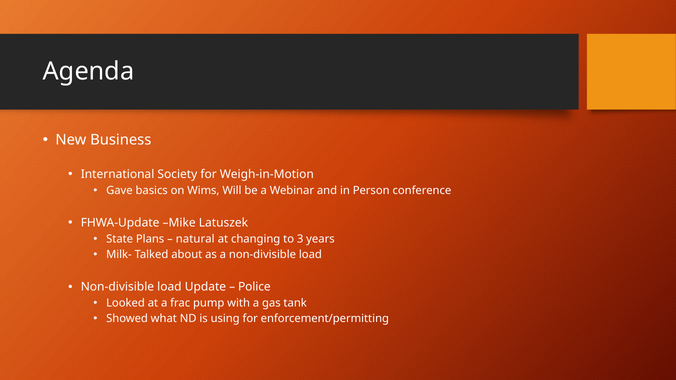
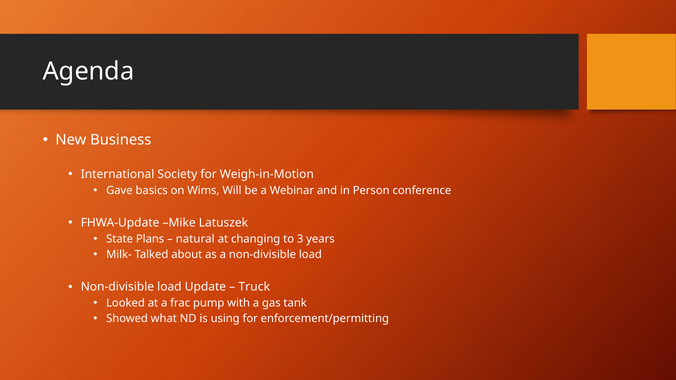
Police: Police -> Truck (254, 287)
